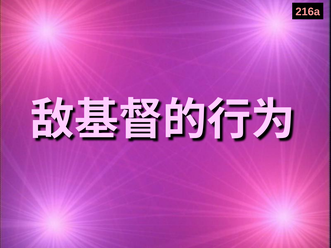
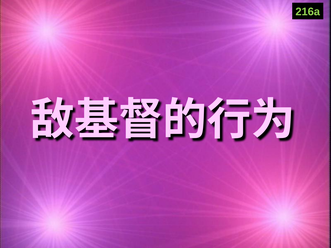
216a colour: pink -> light green (308, 12)
